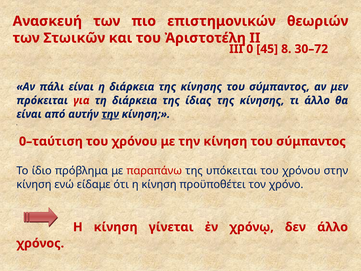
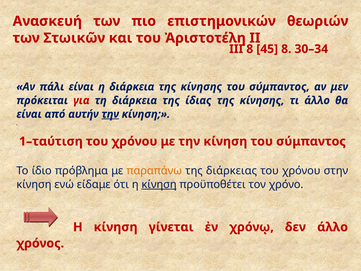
ΙΙΙ 0: 0 -> 8 (250, 49)
30–72: 30–72 -> 30–34 (311, 49)
0–ταύτιση: 0–ταύτιση -> 1–ταύτιση (51, 141)
παραπάνω colour: red -> orange (154, 171)
υπόκειται: υπόκειται -> διάρκειας (231, 171)
κίνηση underline: none -> present (159, 184)
